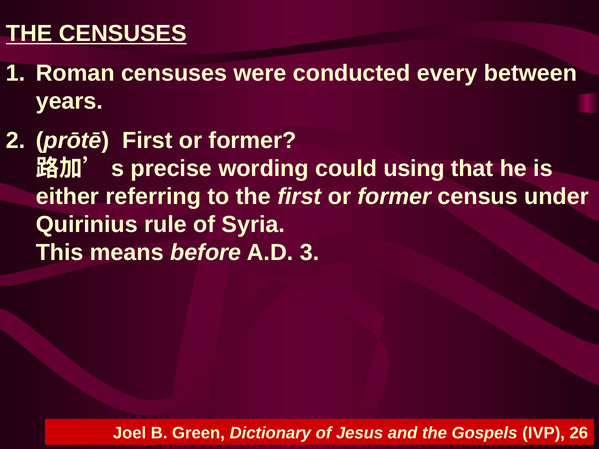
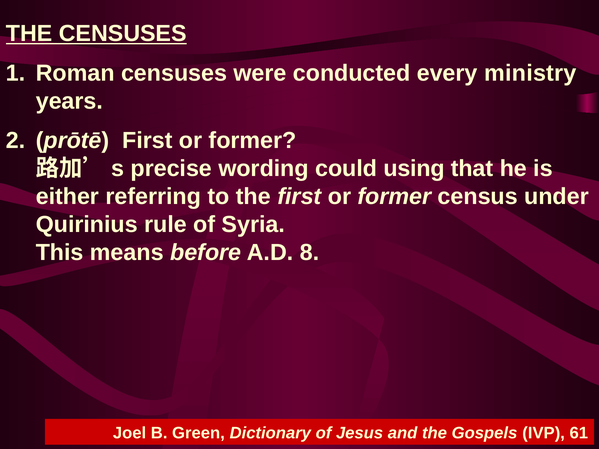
between: between -> ministry (530, 73)
3: 3 -> 8 (309, 253)
26: 26 -> 61 (579, 433)
